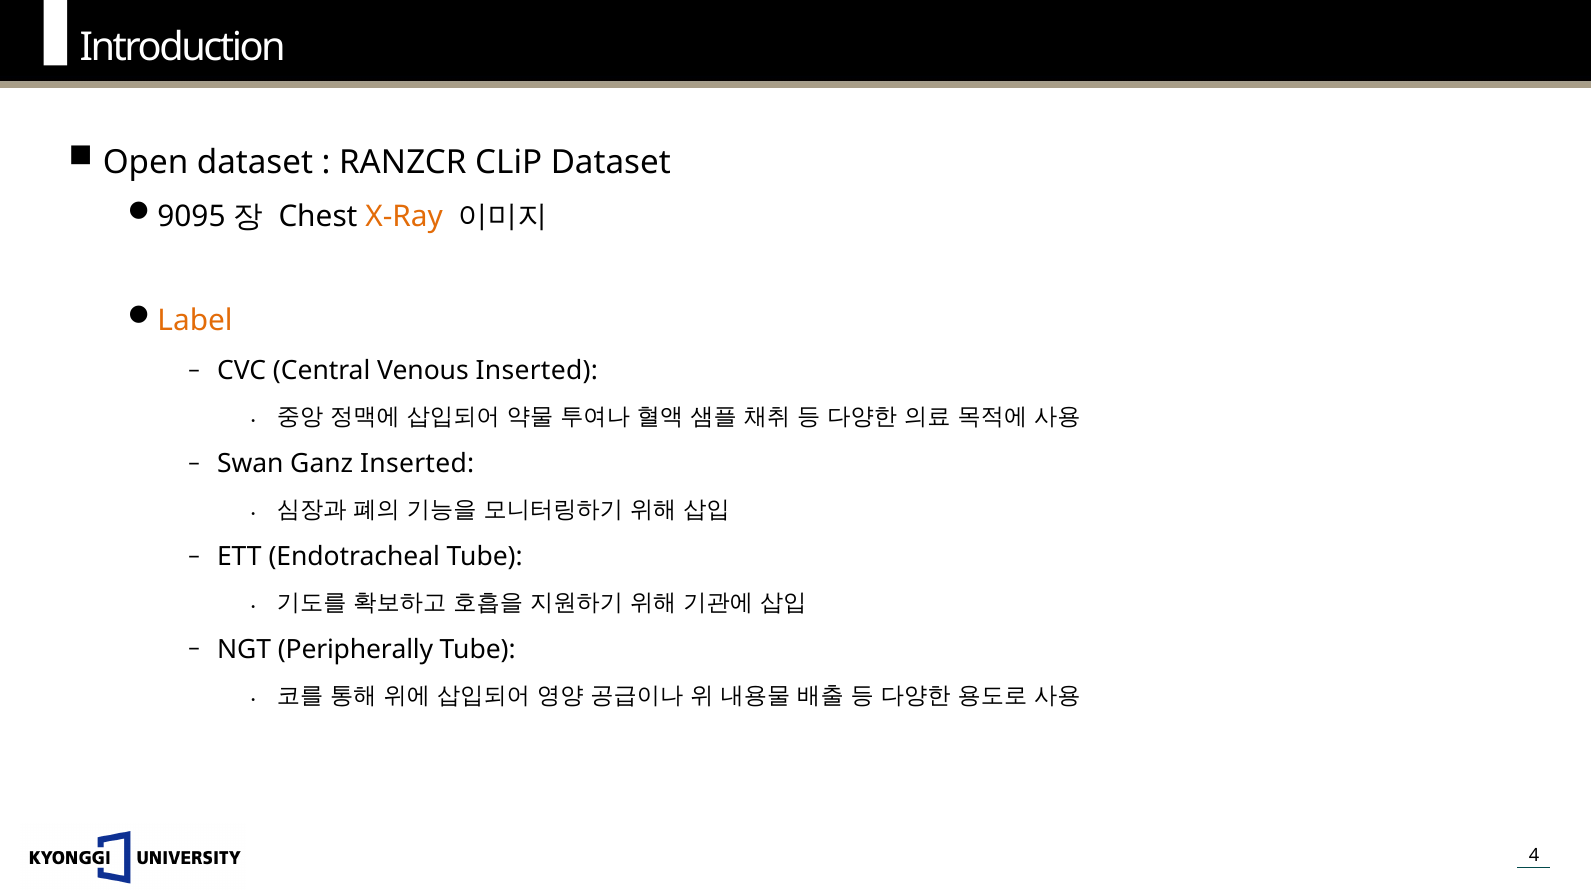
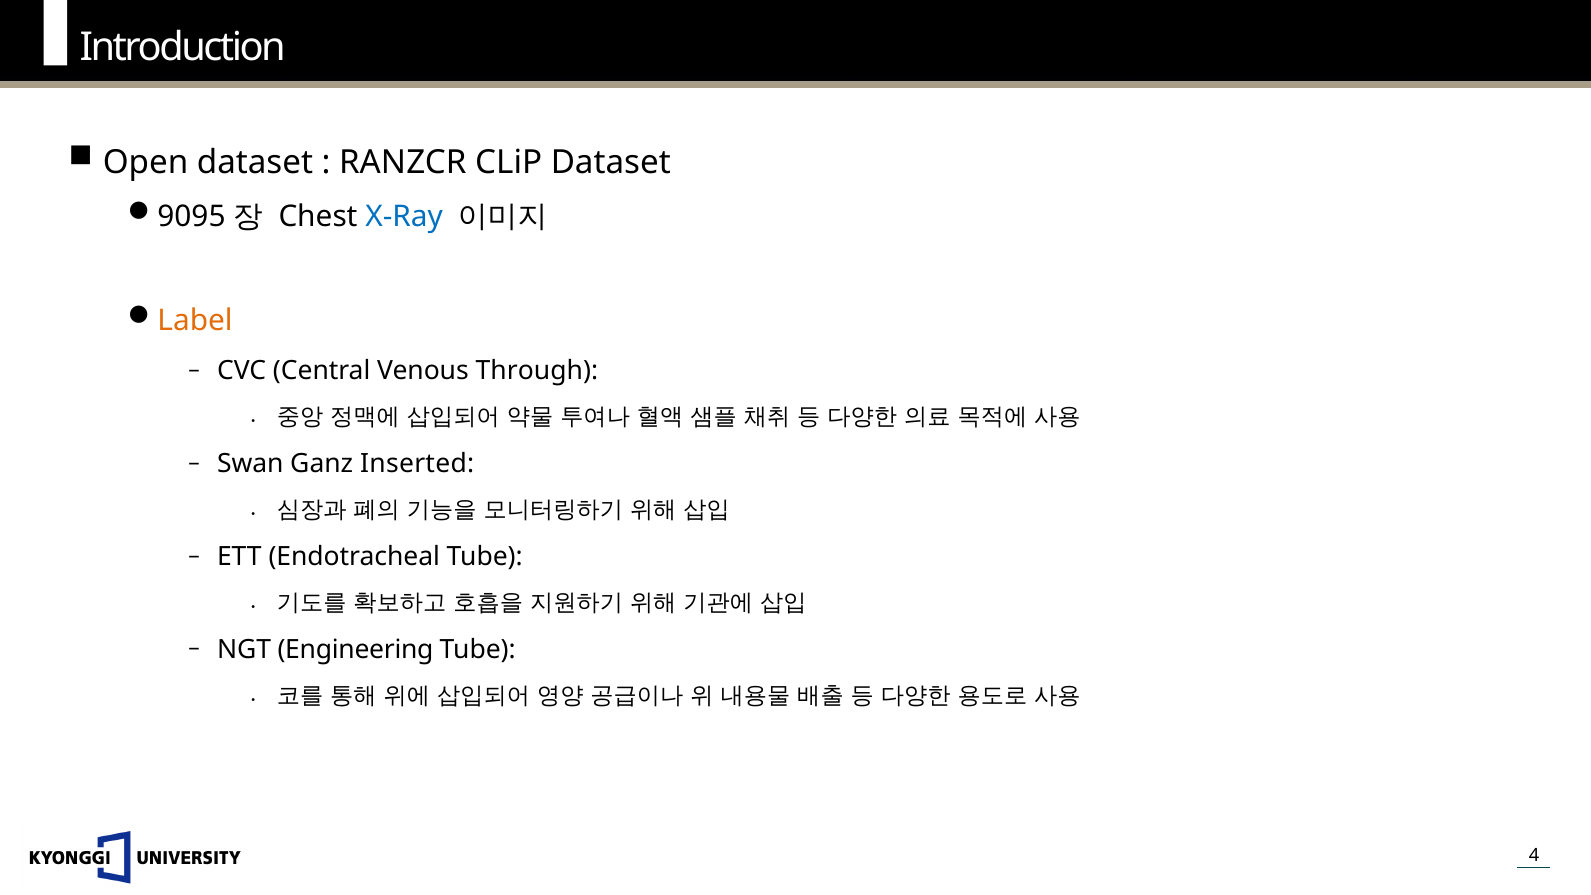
X-Ray colour: orange -> blue (404, 216)
Venous Inserted: Inserted -> Through (537, 371)
Peripherally: Peripherally -> Engineering (356, 650)
